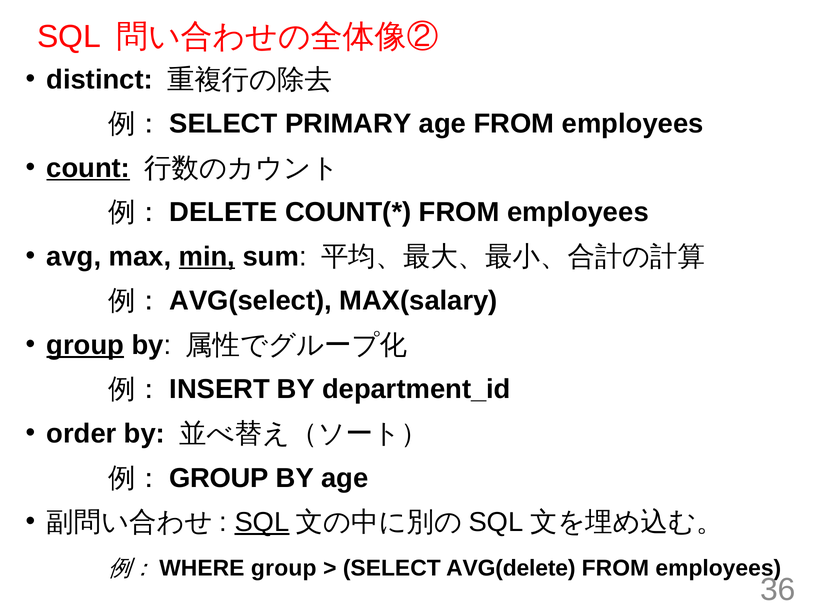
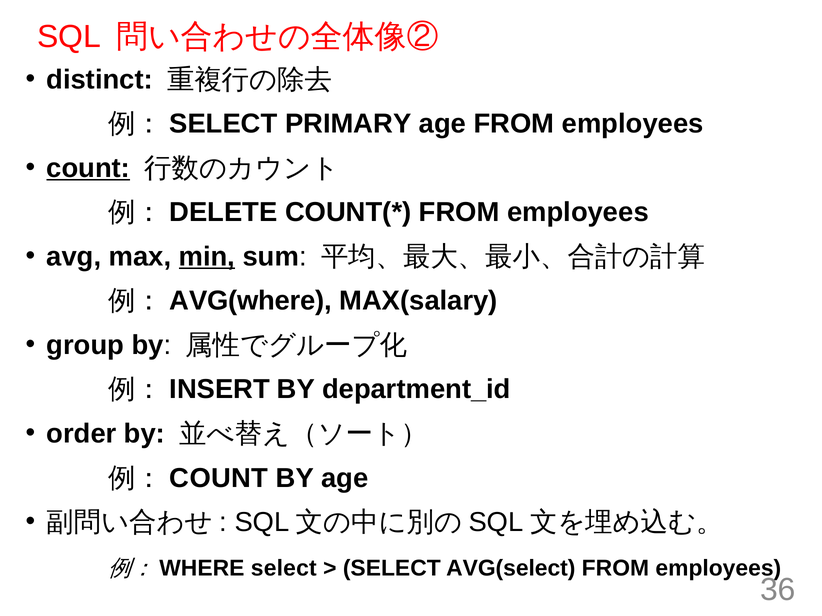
AVG(select: AVG(select -> AVG(where (251, 301)
group underline: present -> none (85, 345)
GROUP: GROUP -> COUNT (219, 478)
SQL underline: present -> none (262, 523)
group: group -> select (284, 568)
AVG(delete: AVG(delete -> AVG(select (511, 568)
